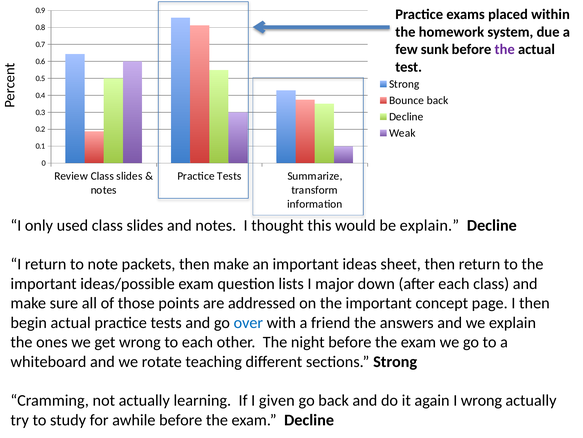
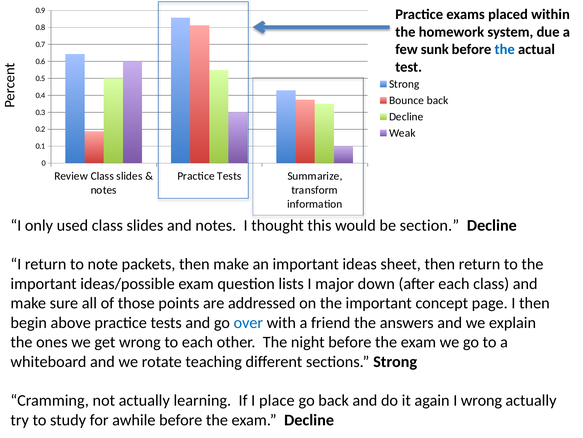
the colour: purple -> blue (505, 49)
be explain: explain -> section (429, 225)
begin actual: actual -> above (71, 322)
given: given -> place (277, 400)
